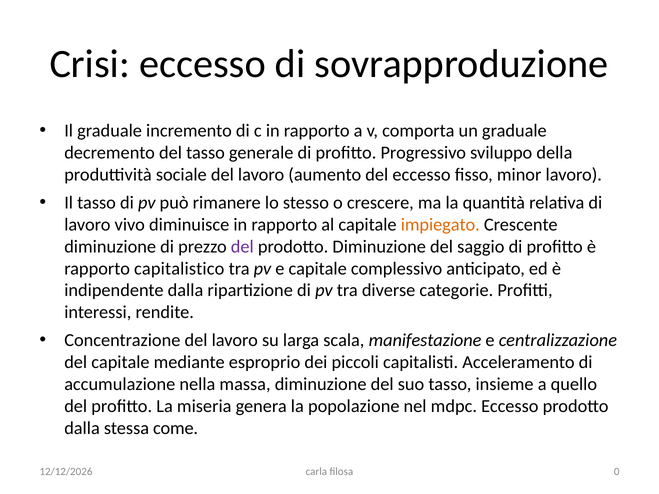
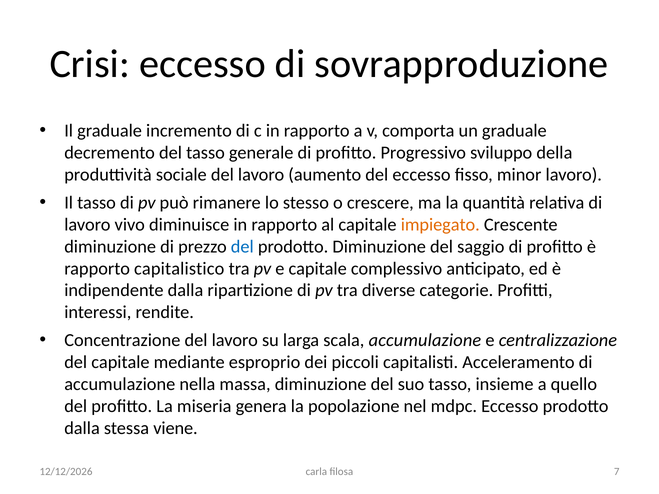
del colour: purple -> blue (242, 247)
scala manifestazione: manifestazione -> accumulazione (425, 340)
come: come -> viene (175, 428)
0: 0 -> 7 (617, 472)
